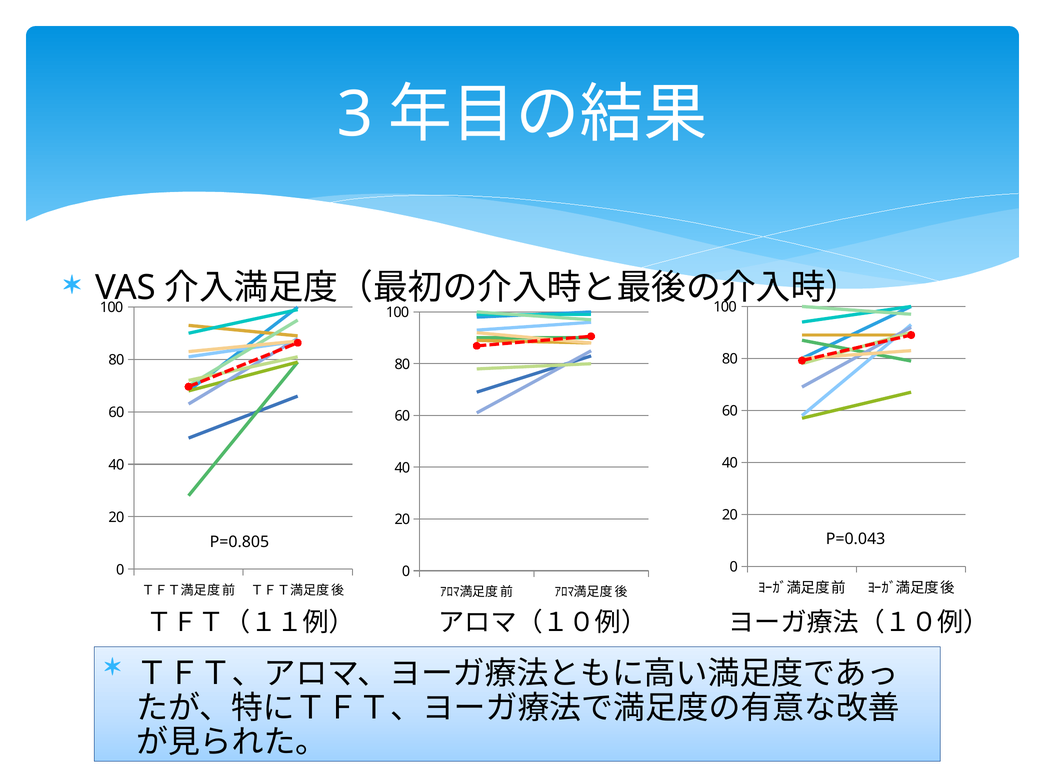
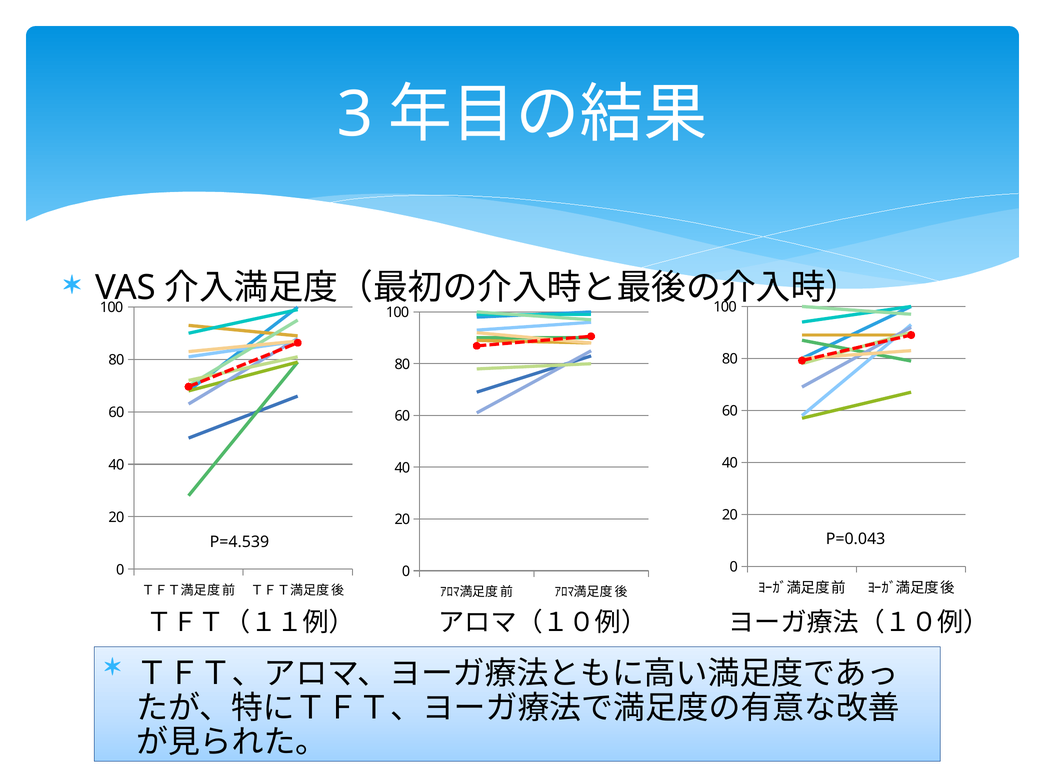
P=0.805: P=0.805 -> P=4.539 (239, 542)
